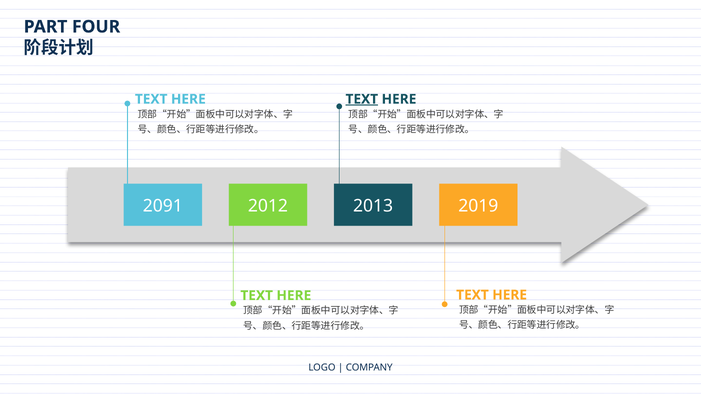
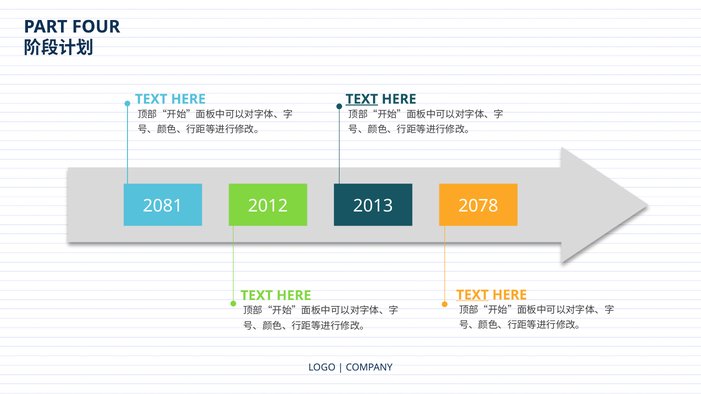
2091: 2091 -> 2081 (163, 206)
2019: 2019 -> 2078 (478, 206)
TEXT underline: none -> present (472, 295)
